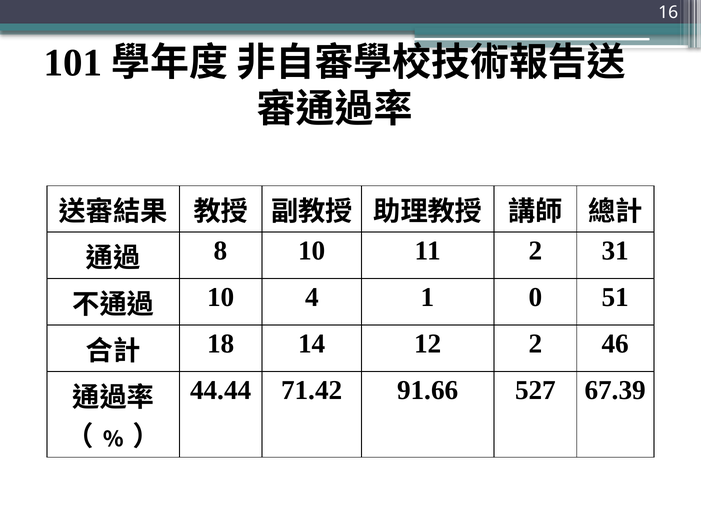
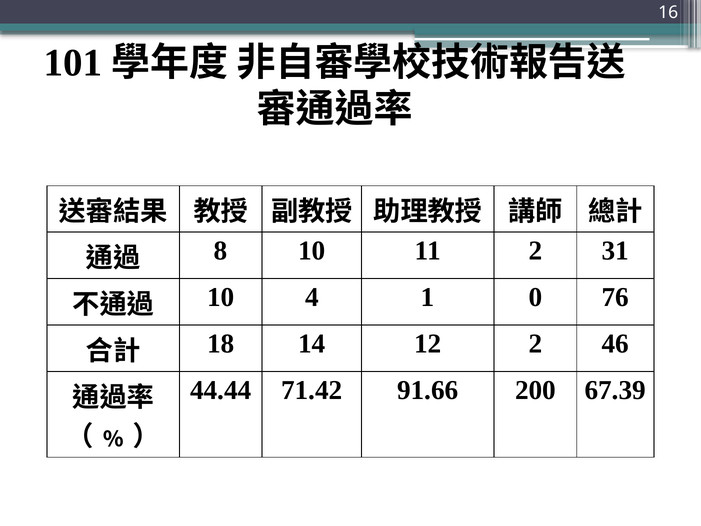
51: 51 -> 76 (615, 297)
527: 527 -> 200 (535, 390)
